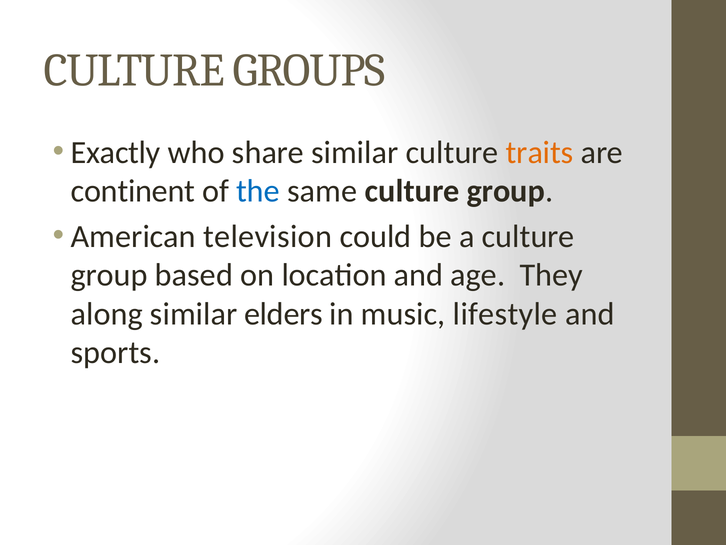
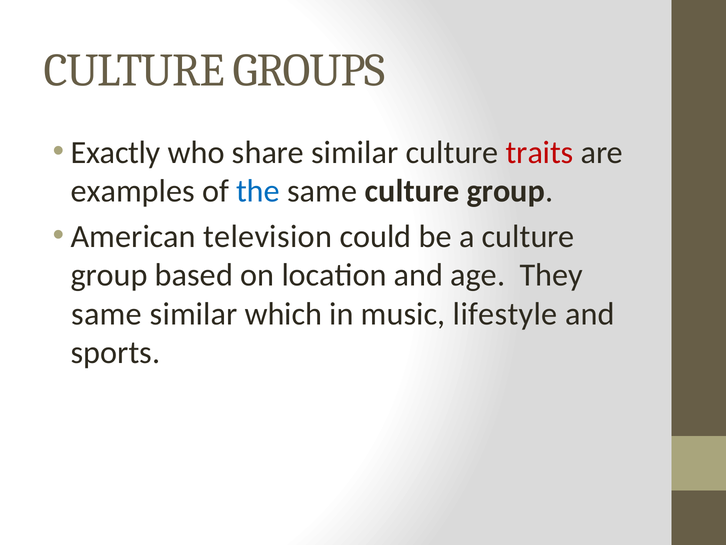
traits colour: orange -> red (540, 152)
continent: continent -> examples (133, 191)
along: along -> same (107, 314)
elders: elders -> which (283, 314)
